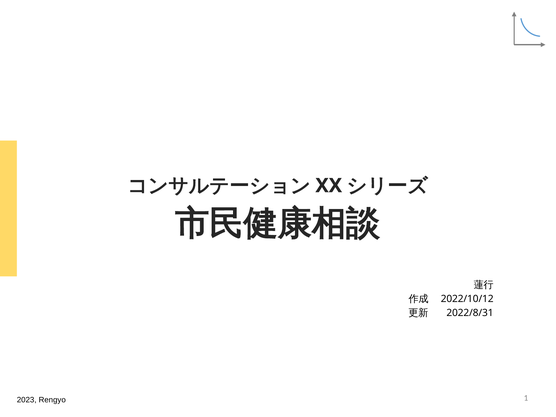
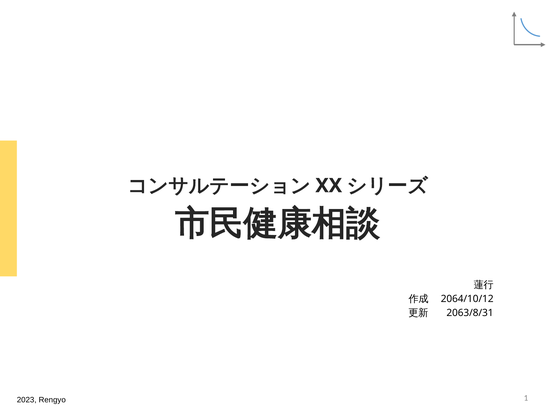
2022/10/12: 2022/10/12 -> 2064/10/12 (467, 299)
2022/8/31: 2022/8/31 -> 2063/8/31 (470, 313)
